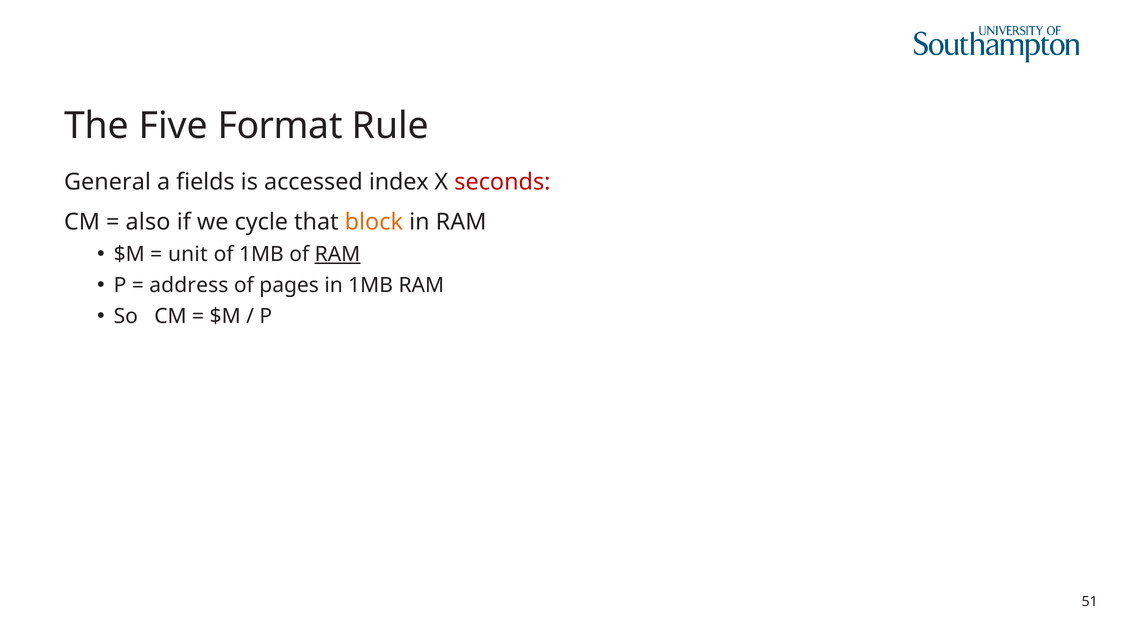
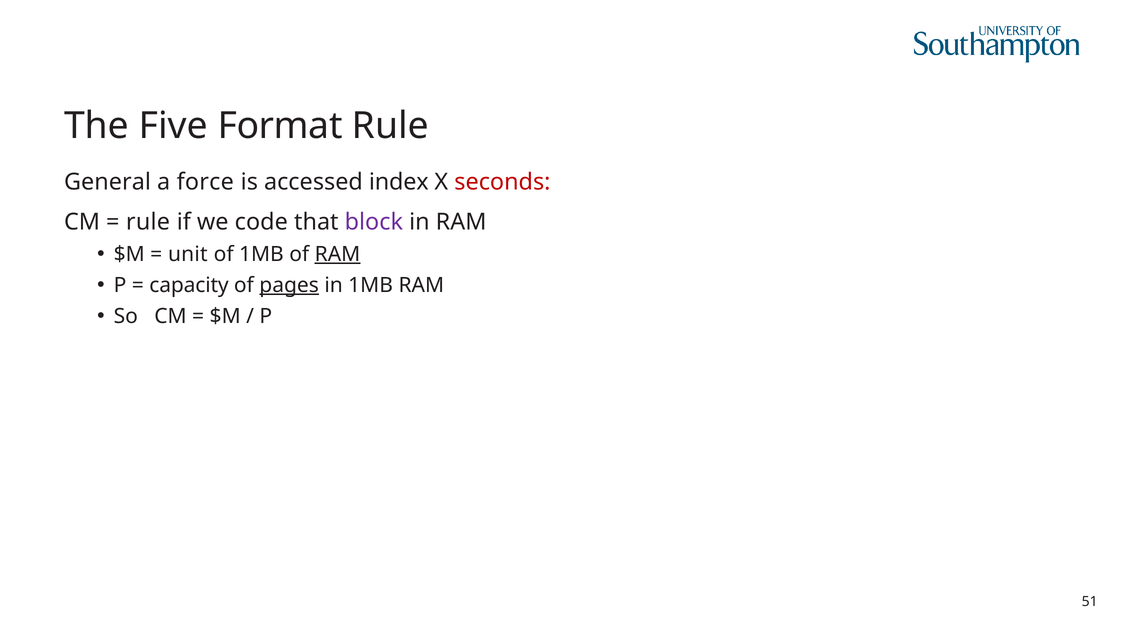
fields: fields -> force (205, 182)
also: also -> rule (148, 222)
cycle: cycle -> code (261, 222)
block colour: orange -> purple (374, 222)
address: address -> capacity (189, 285)
pages underline: none -> present (289, 285)
